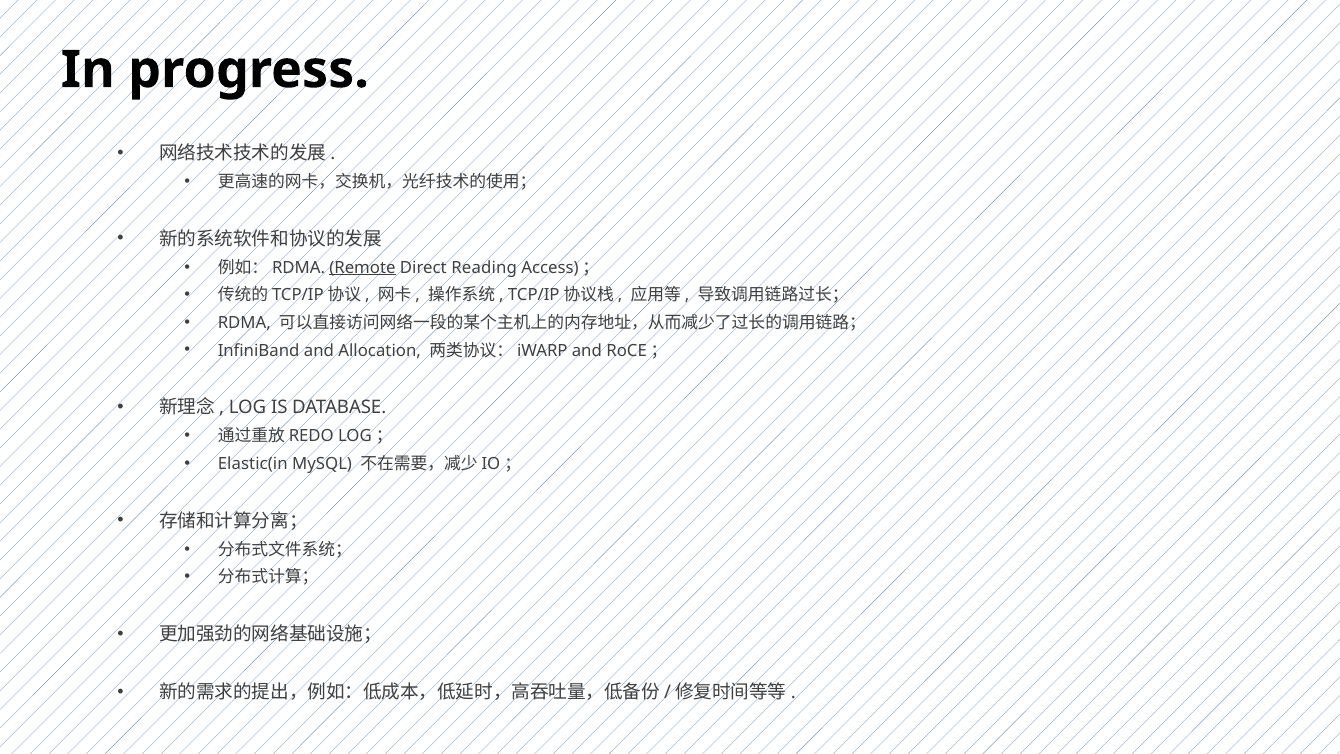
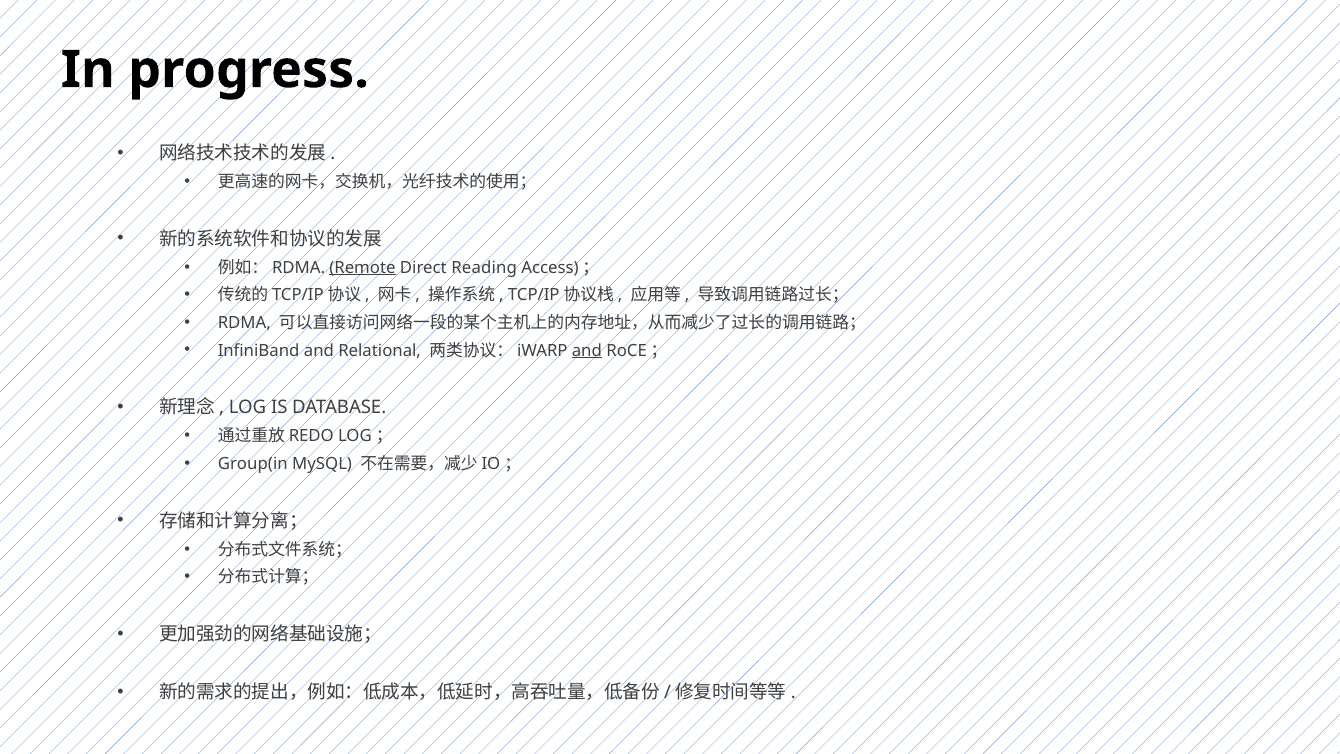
Allocation: Allocation -> Relational (380, 350)
and underline: none -> present (587, 350)
Elastic(in: Elastic(in -> Group(in (253, 464)
